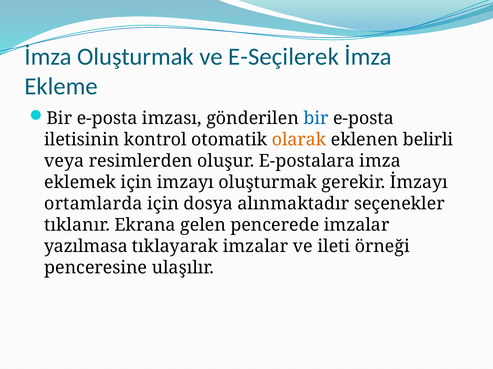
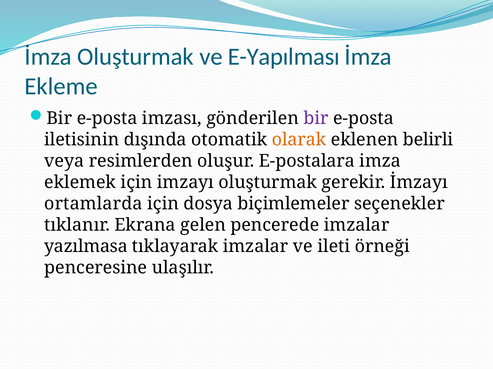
E-Seçilerek: E-Seçilerek -> E-Yapılması (284, 57)
bir colour: blue -> purple (316, 119)
kontrol: kontrol -> dışında (155, 140)
alınmaktadır: alınmaktadır -> biçimlemeler (293, 204)
